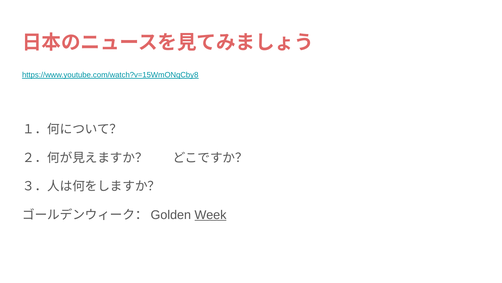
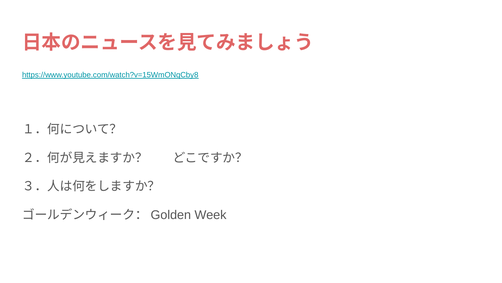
Week underline: present -> none (210, 215)
